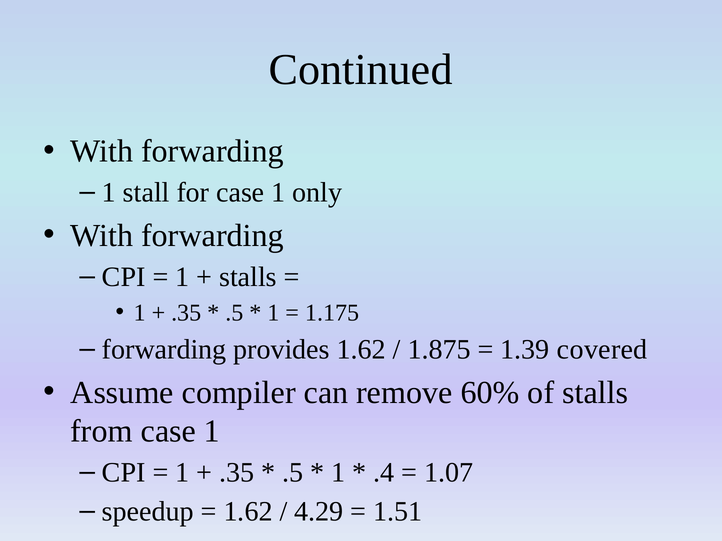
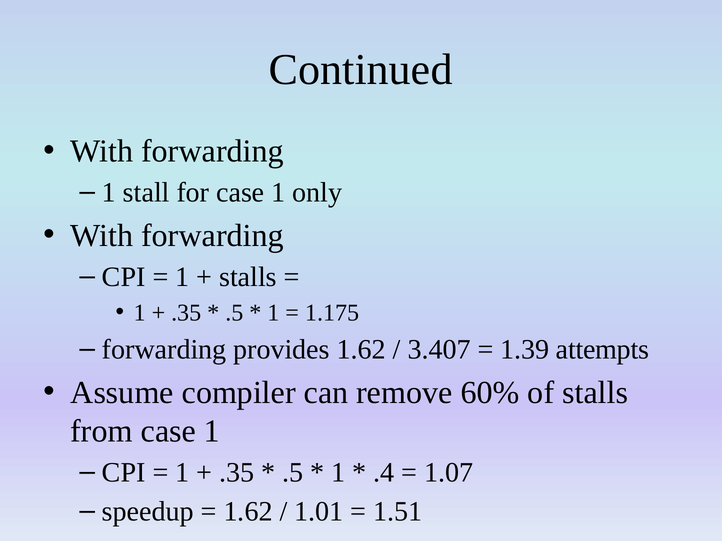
1.875: 1.875 -> 3.407 (439, 350)
covered: covered -> attempts (602, 350)
4.29: 4.29 -> 1.01 (319, 512)
